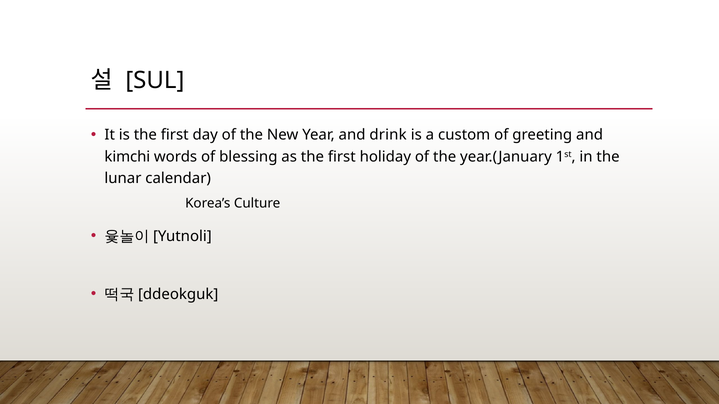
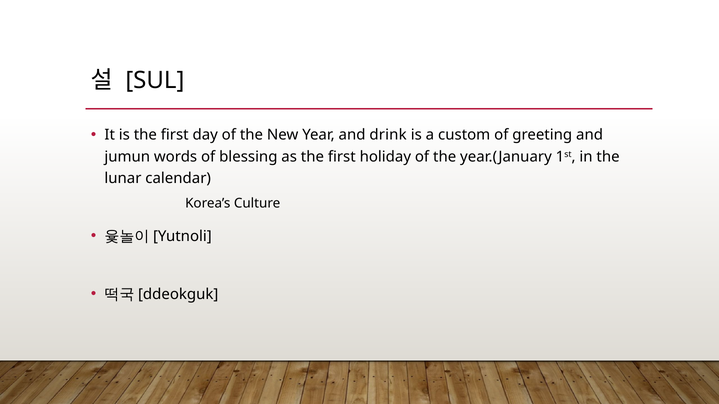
kimchi: kimchi -> jumun (127, 157)
